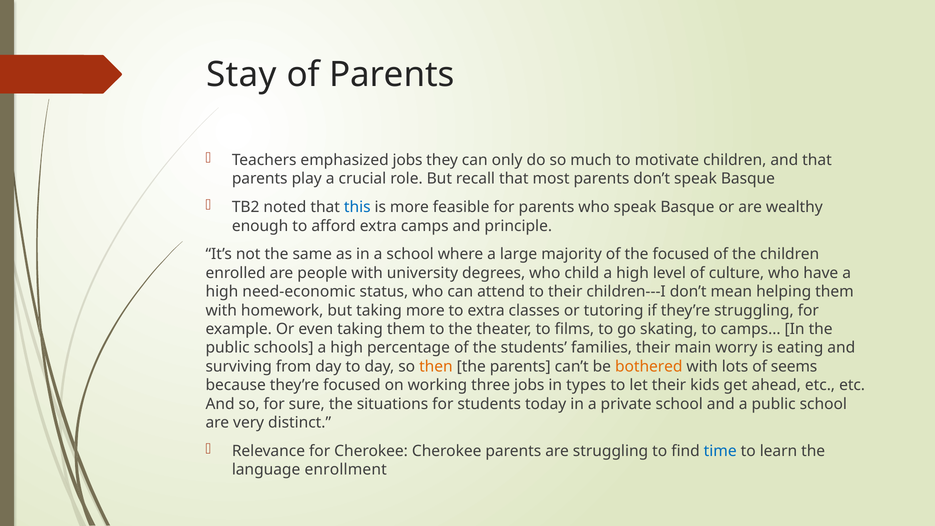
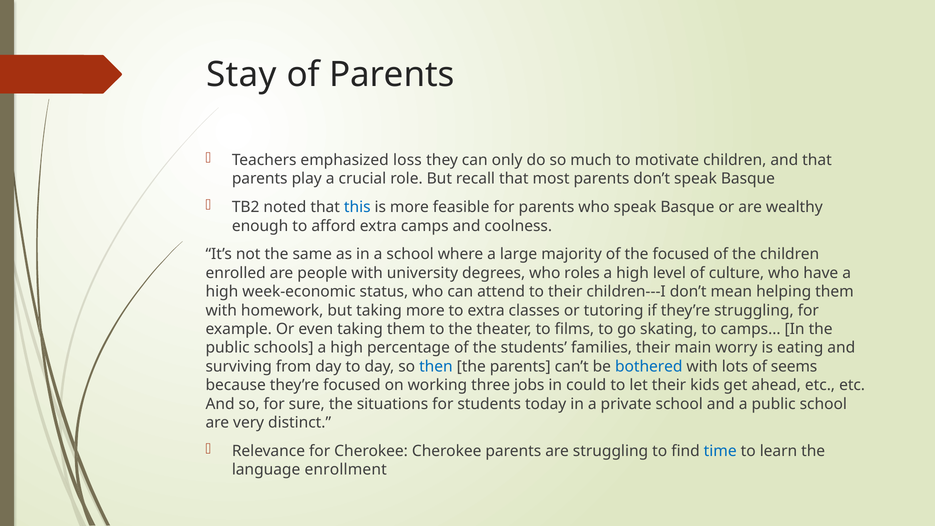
emphasized jobs: jobs -> loss (407, 160)
principle: principle -> coolness (518, 226)
child: child -> roles (582, 273)
need-economic: need-economic -> week-economic (299, 292)
then colour: orange -> blue (436, 366)
bothered colour: orange -> blue (649, 366)
types: types -> could (586, 385)
